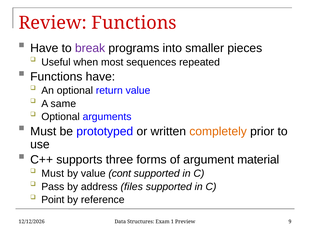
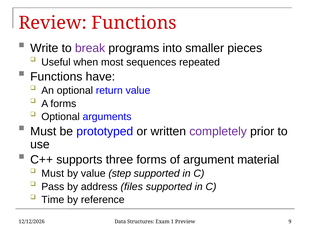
Have: Have -> Write (44, 48)
A same: same -> forms (63, 104)
completely colour: orange -> purple (218, 132)
cont: cont -> step (120, 174)
Point: Point -> Time (53, 200)
